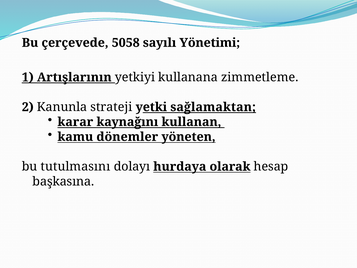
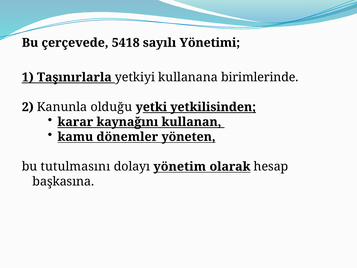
5058: 5058 -> 5418 (126, 43)
Artışlarının: Artışlarının -> Taşınırlarla (74, 77)
zimmetleme: zimmetleme -> birimlerinde (260, 77)
strateji: strateji -> olduğu (111, 107)
sağlamaktan: sağlamaktan -> yetkilisinden (213, 107)
hurdaya: hurdaya -> yönetim (180, 166)
